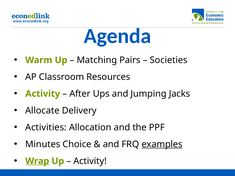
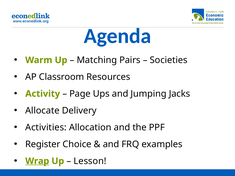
After: After -> Page (80, 94)
Minutes: Minutes -> Register (43, 144)
examples underline: present -> none (162, 144)
Activity: Activity -> Lesson (90, 161)
